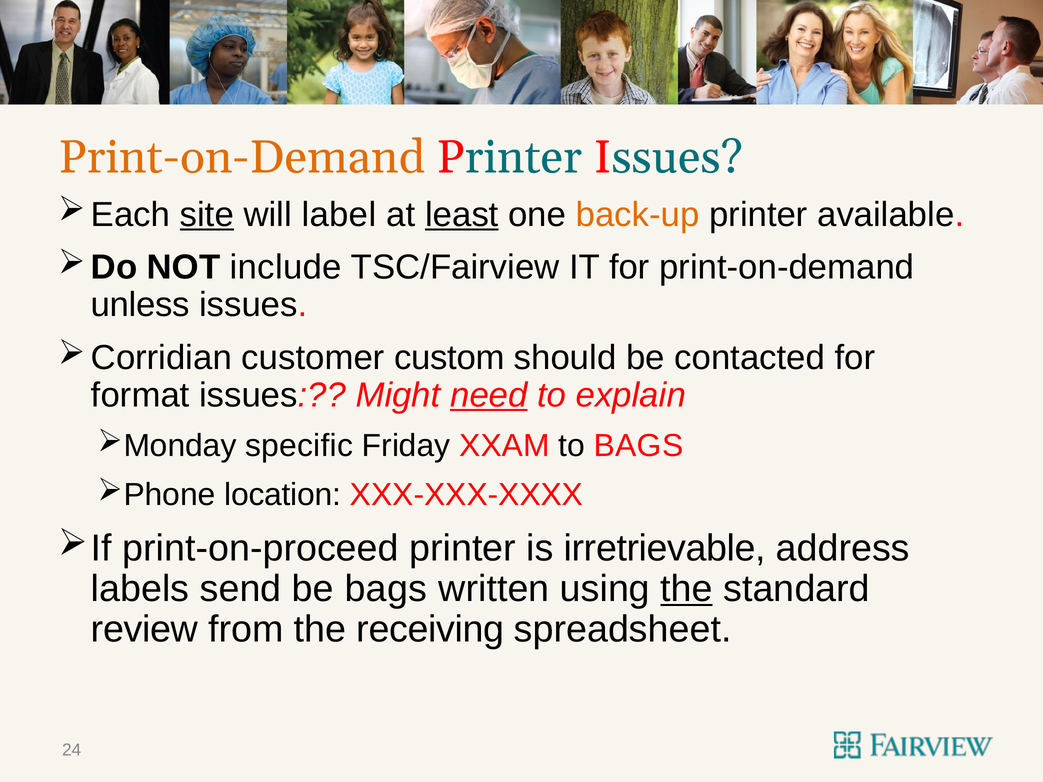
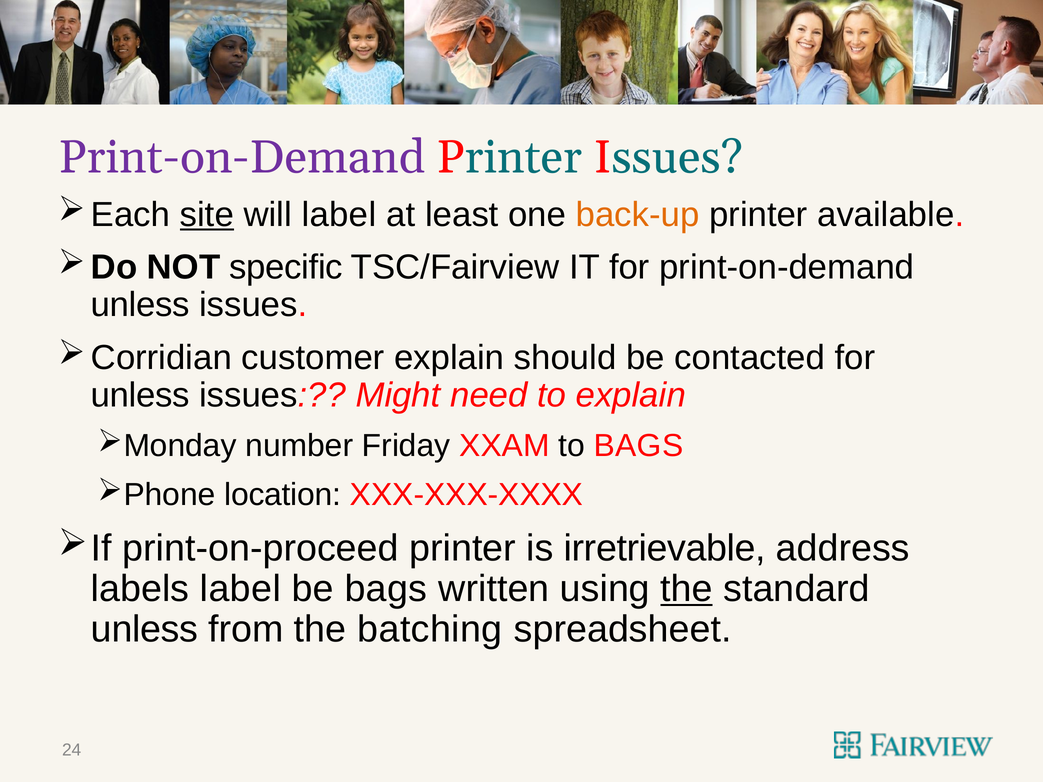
Print-on-Demand colour: orange -> purple (242, 158)
least underline: present -> none (462, 215)
include: include -> specific (286, 267)
customer custom: custom -> explain (449, 358)
format: format -> unless (140, 395)
need underline: present -> none (489, 395)
specific: specific -> number (299, 446)
labels send: send -> label (240, 589)
review: review -> unless (144, 630)
receiving: receiving -> batching (430, 630)
